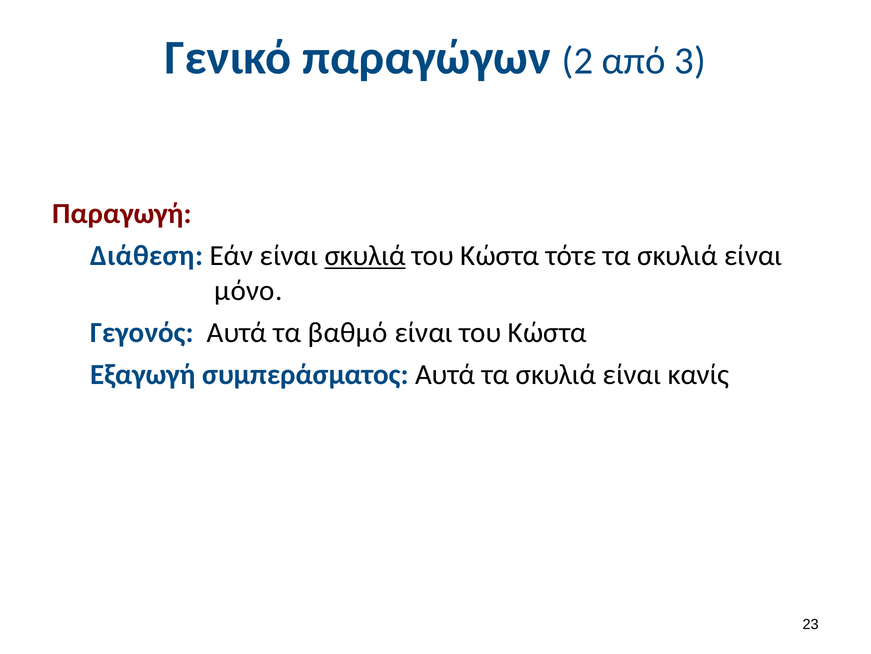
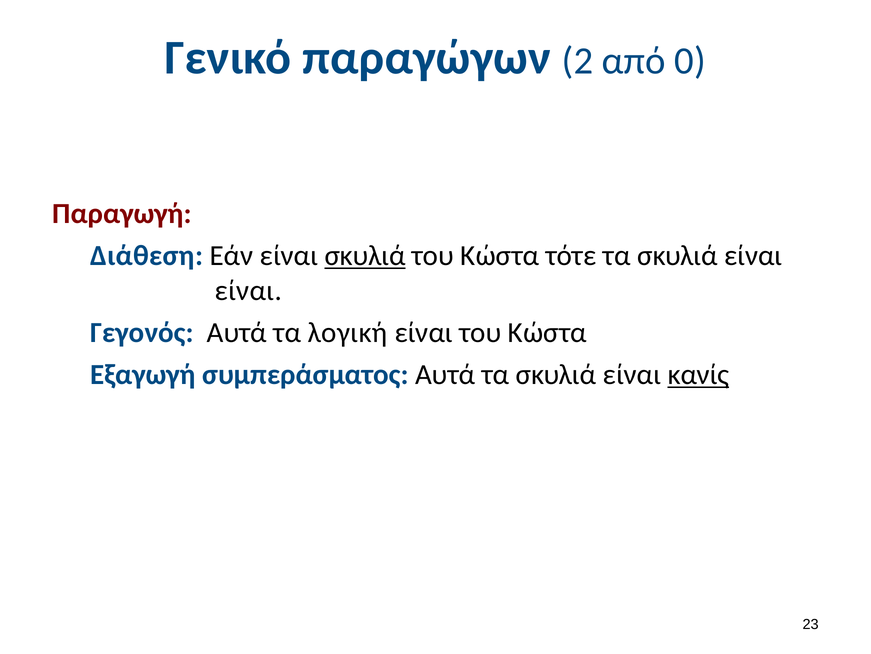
3: 3 -> 0 (690, 61)
μόνο: μόνο -> είναι (248, 290)
βαθμό: βαθμό -> λογική (348, 332)
κανίς underline: none -> present (699, 374)
